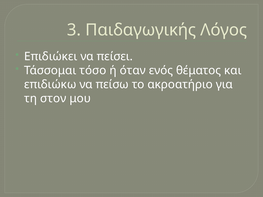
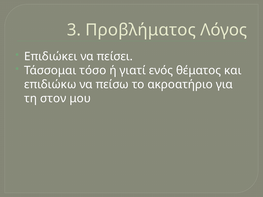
Παιδαγωγικής: Παιδαγωγικής -> Προβλήματος (141, 30)
όταν: όταν -> γιατί (133, 71)
